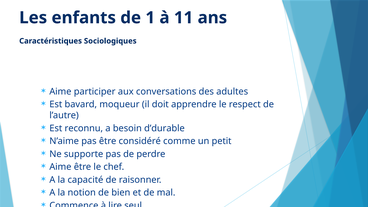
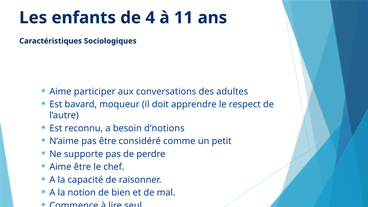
1: 1 -> 4 (150, 18)
d’durable: d’durable -> d’notions (164, 128)
